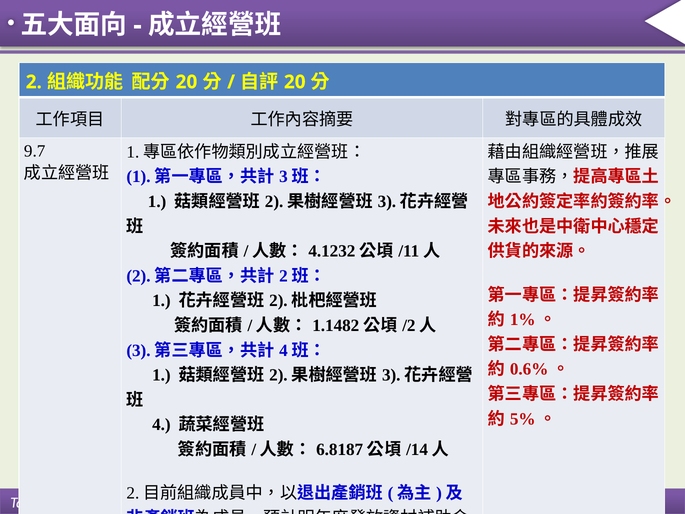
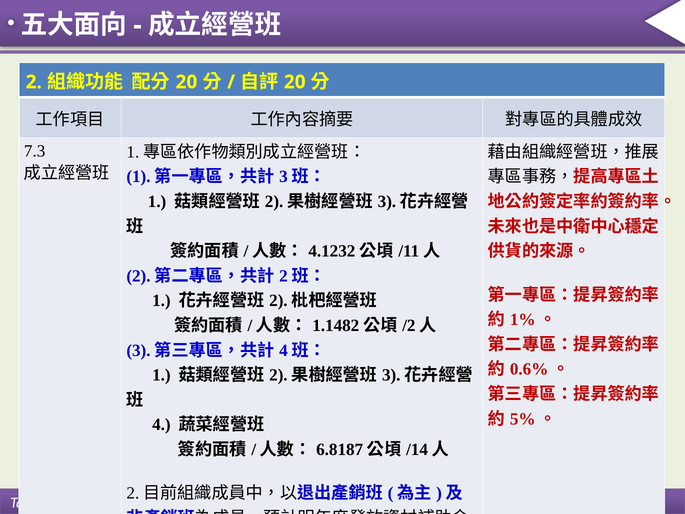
9.7: 9.7 -> 7.3 (35, 151)
